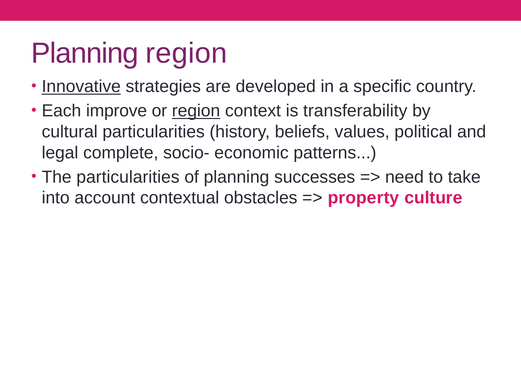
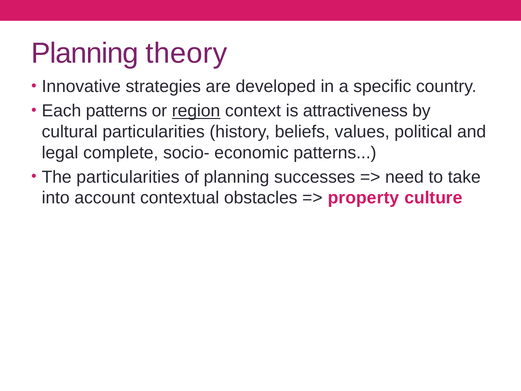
Planning region: region -> theory (186, 53)
Innovative underline: present -> none (81, 87)
Each improve: improve -> patterns (117, 111)
transferability: transferability -> attractiveness (355, 111)
